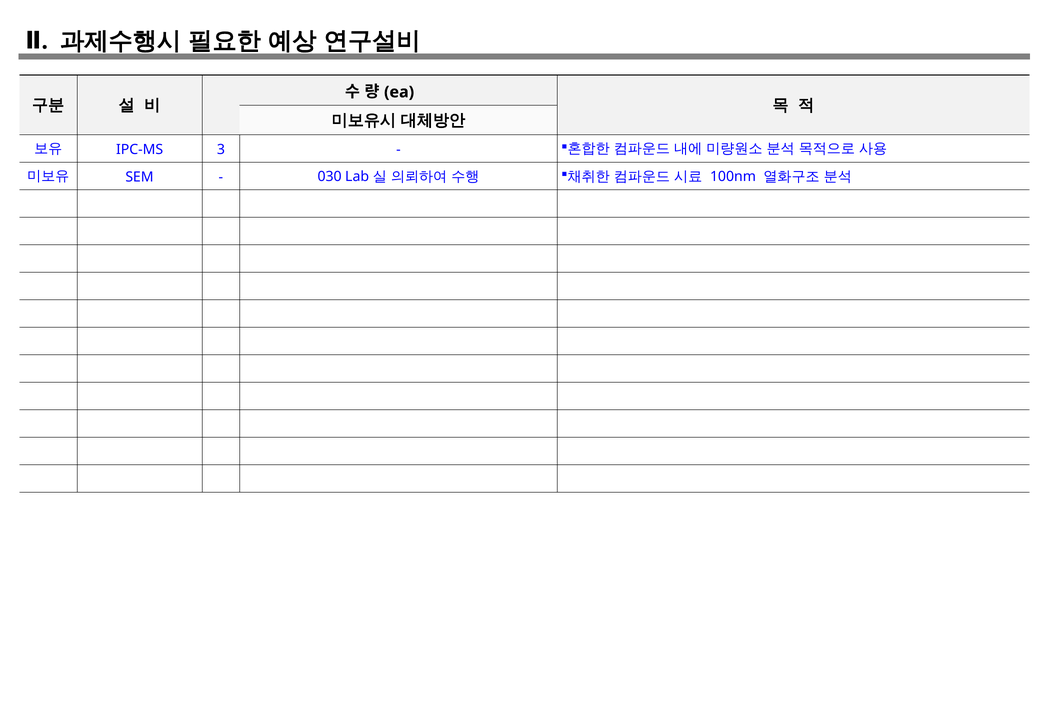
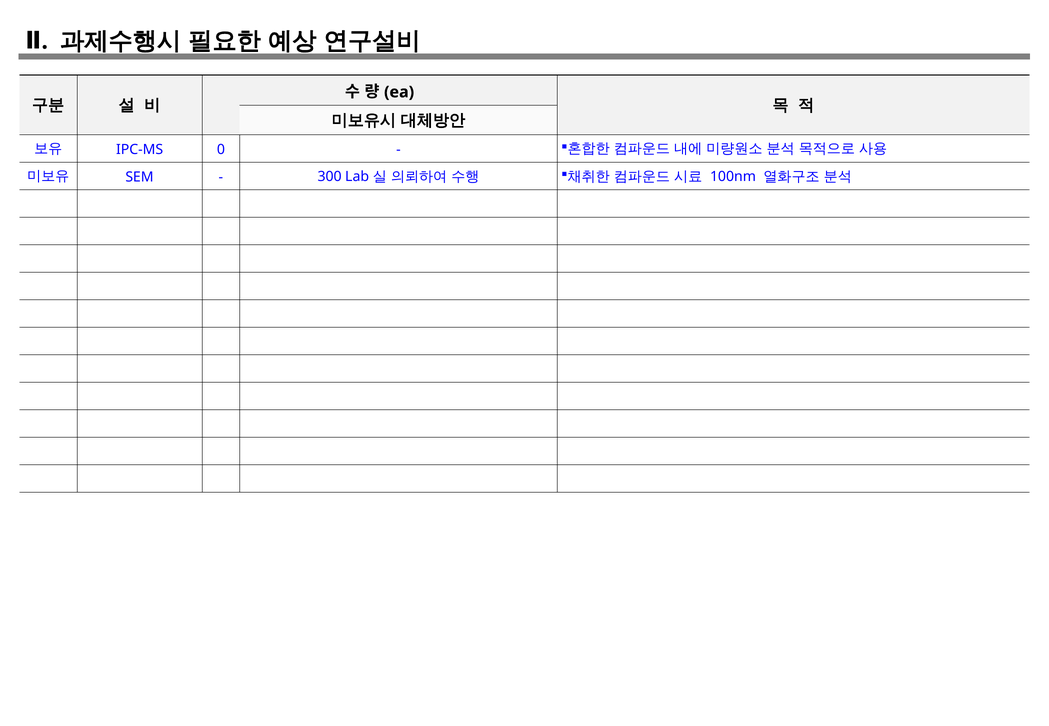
3: 3 -> 0 (221, 149)
030: 030 -> 300 (330, 177)
